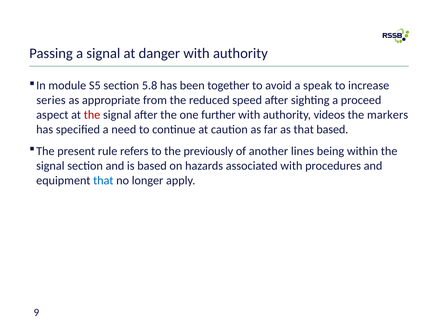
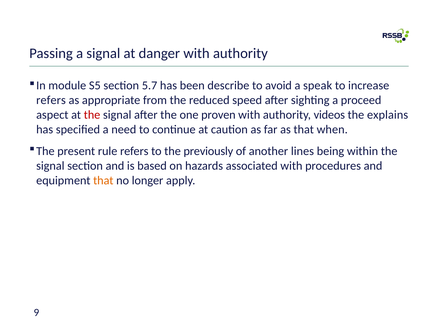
5.8: 5.8 -> 5.7 (150, 86)
together: together -> describe (228, 86)
series: series -> refers (51, 100)
further: further -> proven (218, 115)
markers: markers -> explains (388, 115)
that based: based -> when (332, 130)
that colour: blue -> orange (103, 181)
